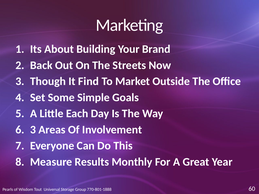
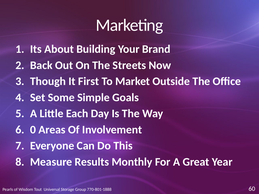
Find: Find -> First (89, 81)
3: 3 -> 0 (33, 130)
